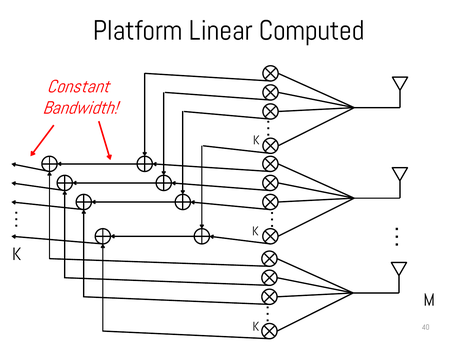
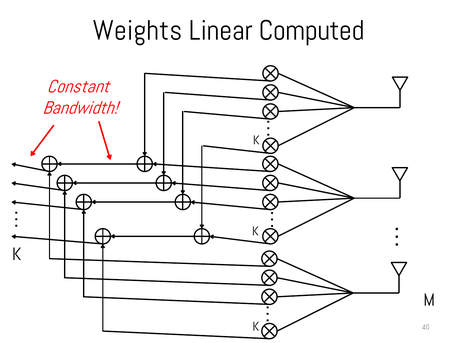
Platform: Platform -> Weights (137, 31)
